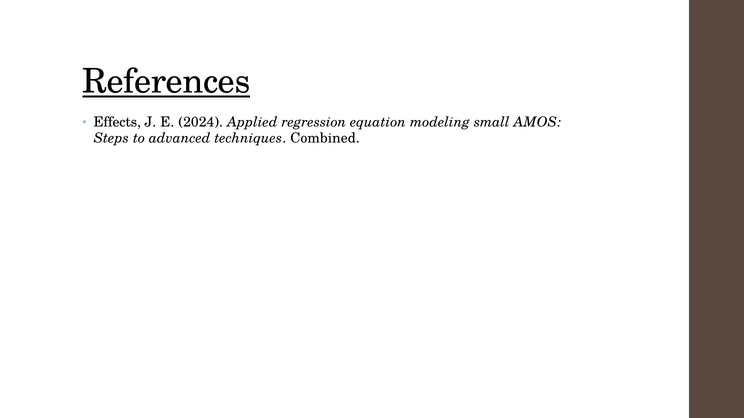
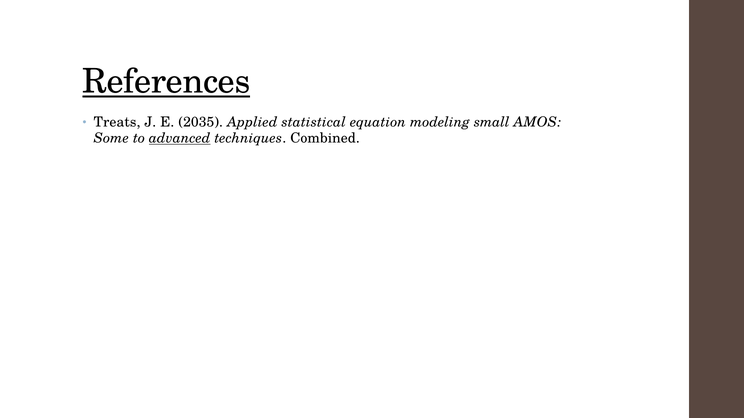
Effects: Effects -> Treats (117, 123)
2024: 2024 -> 2035 (201, 123)
regression: regression -> statistical (314, 123)
Steps: Steps -> Some (111, 138)
advanced underline: none -> present (180, 138)
